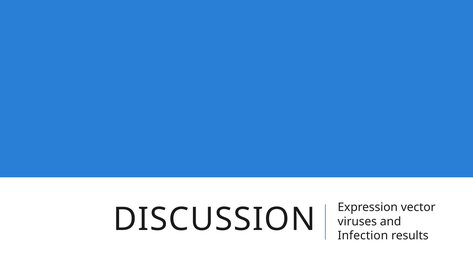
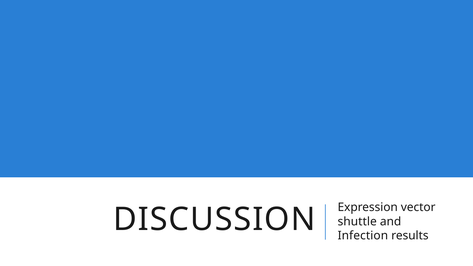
viruses: viruses -> shuttle (357, 222)
